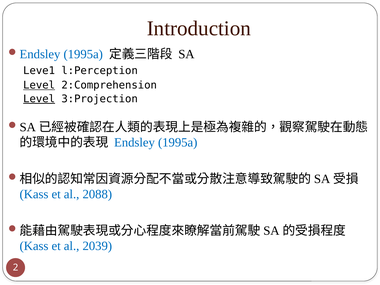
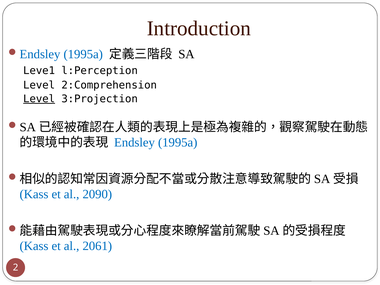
Level underline: present -> none (39, 85)
2088: 2088 -> 2090 (97, 194)
2039: 2039 -> 2061 (97, 246)
